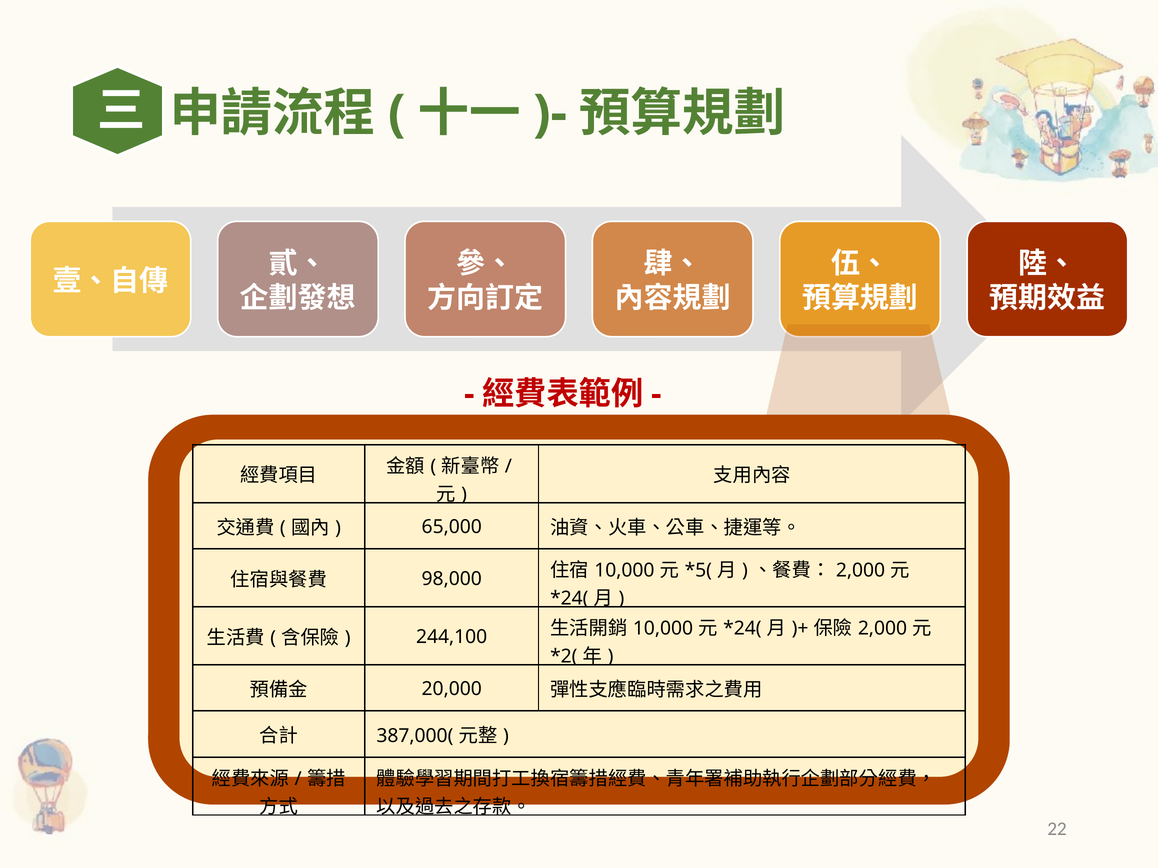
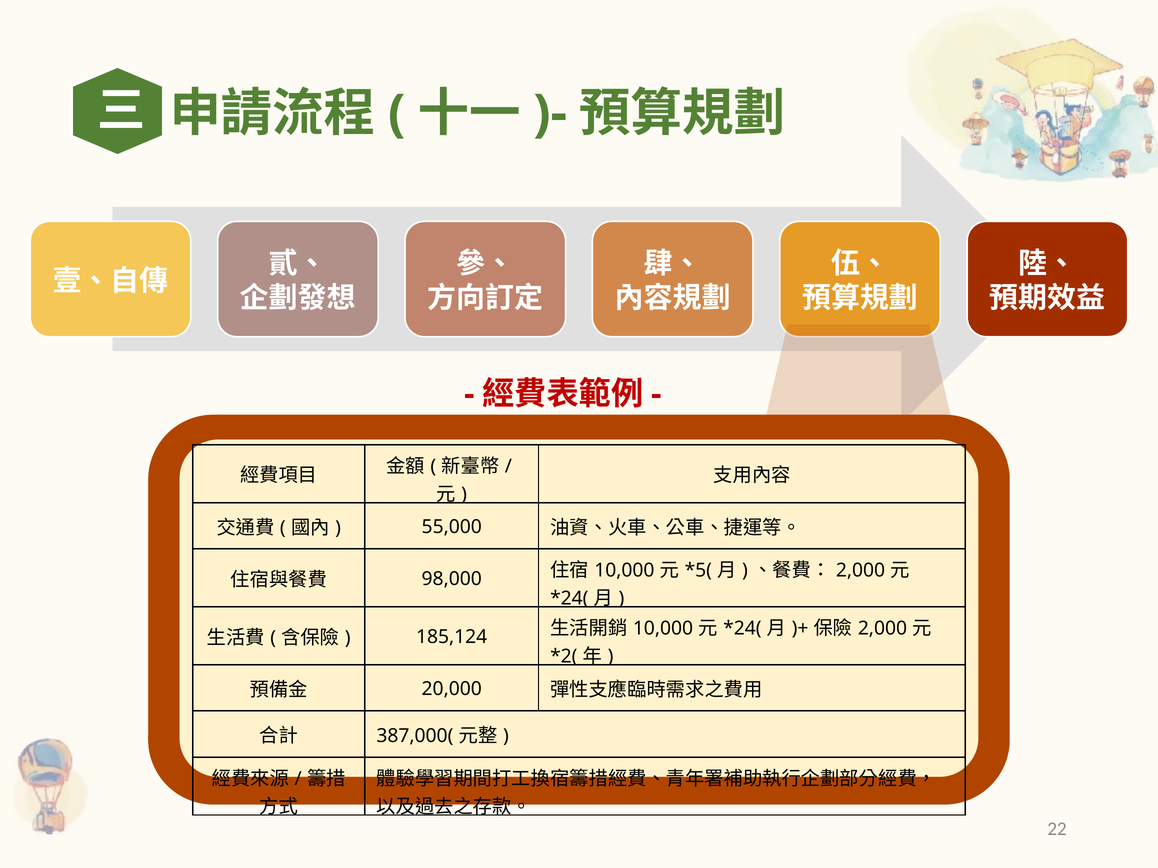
65,000: 65,000 -> 55,000 (452, 527)
244,100: 244,100 -> 185,124 (452, 637)
